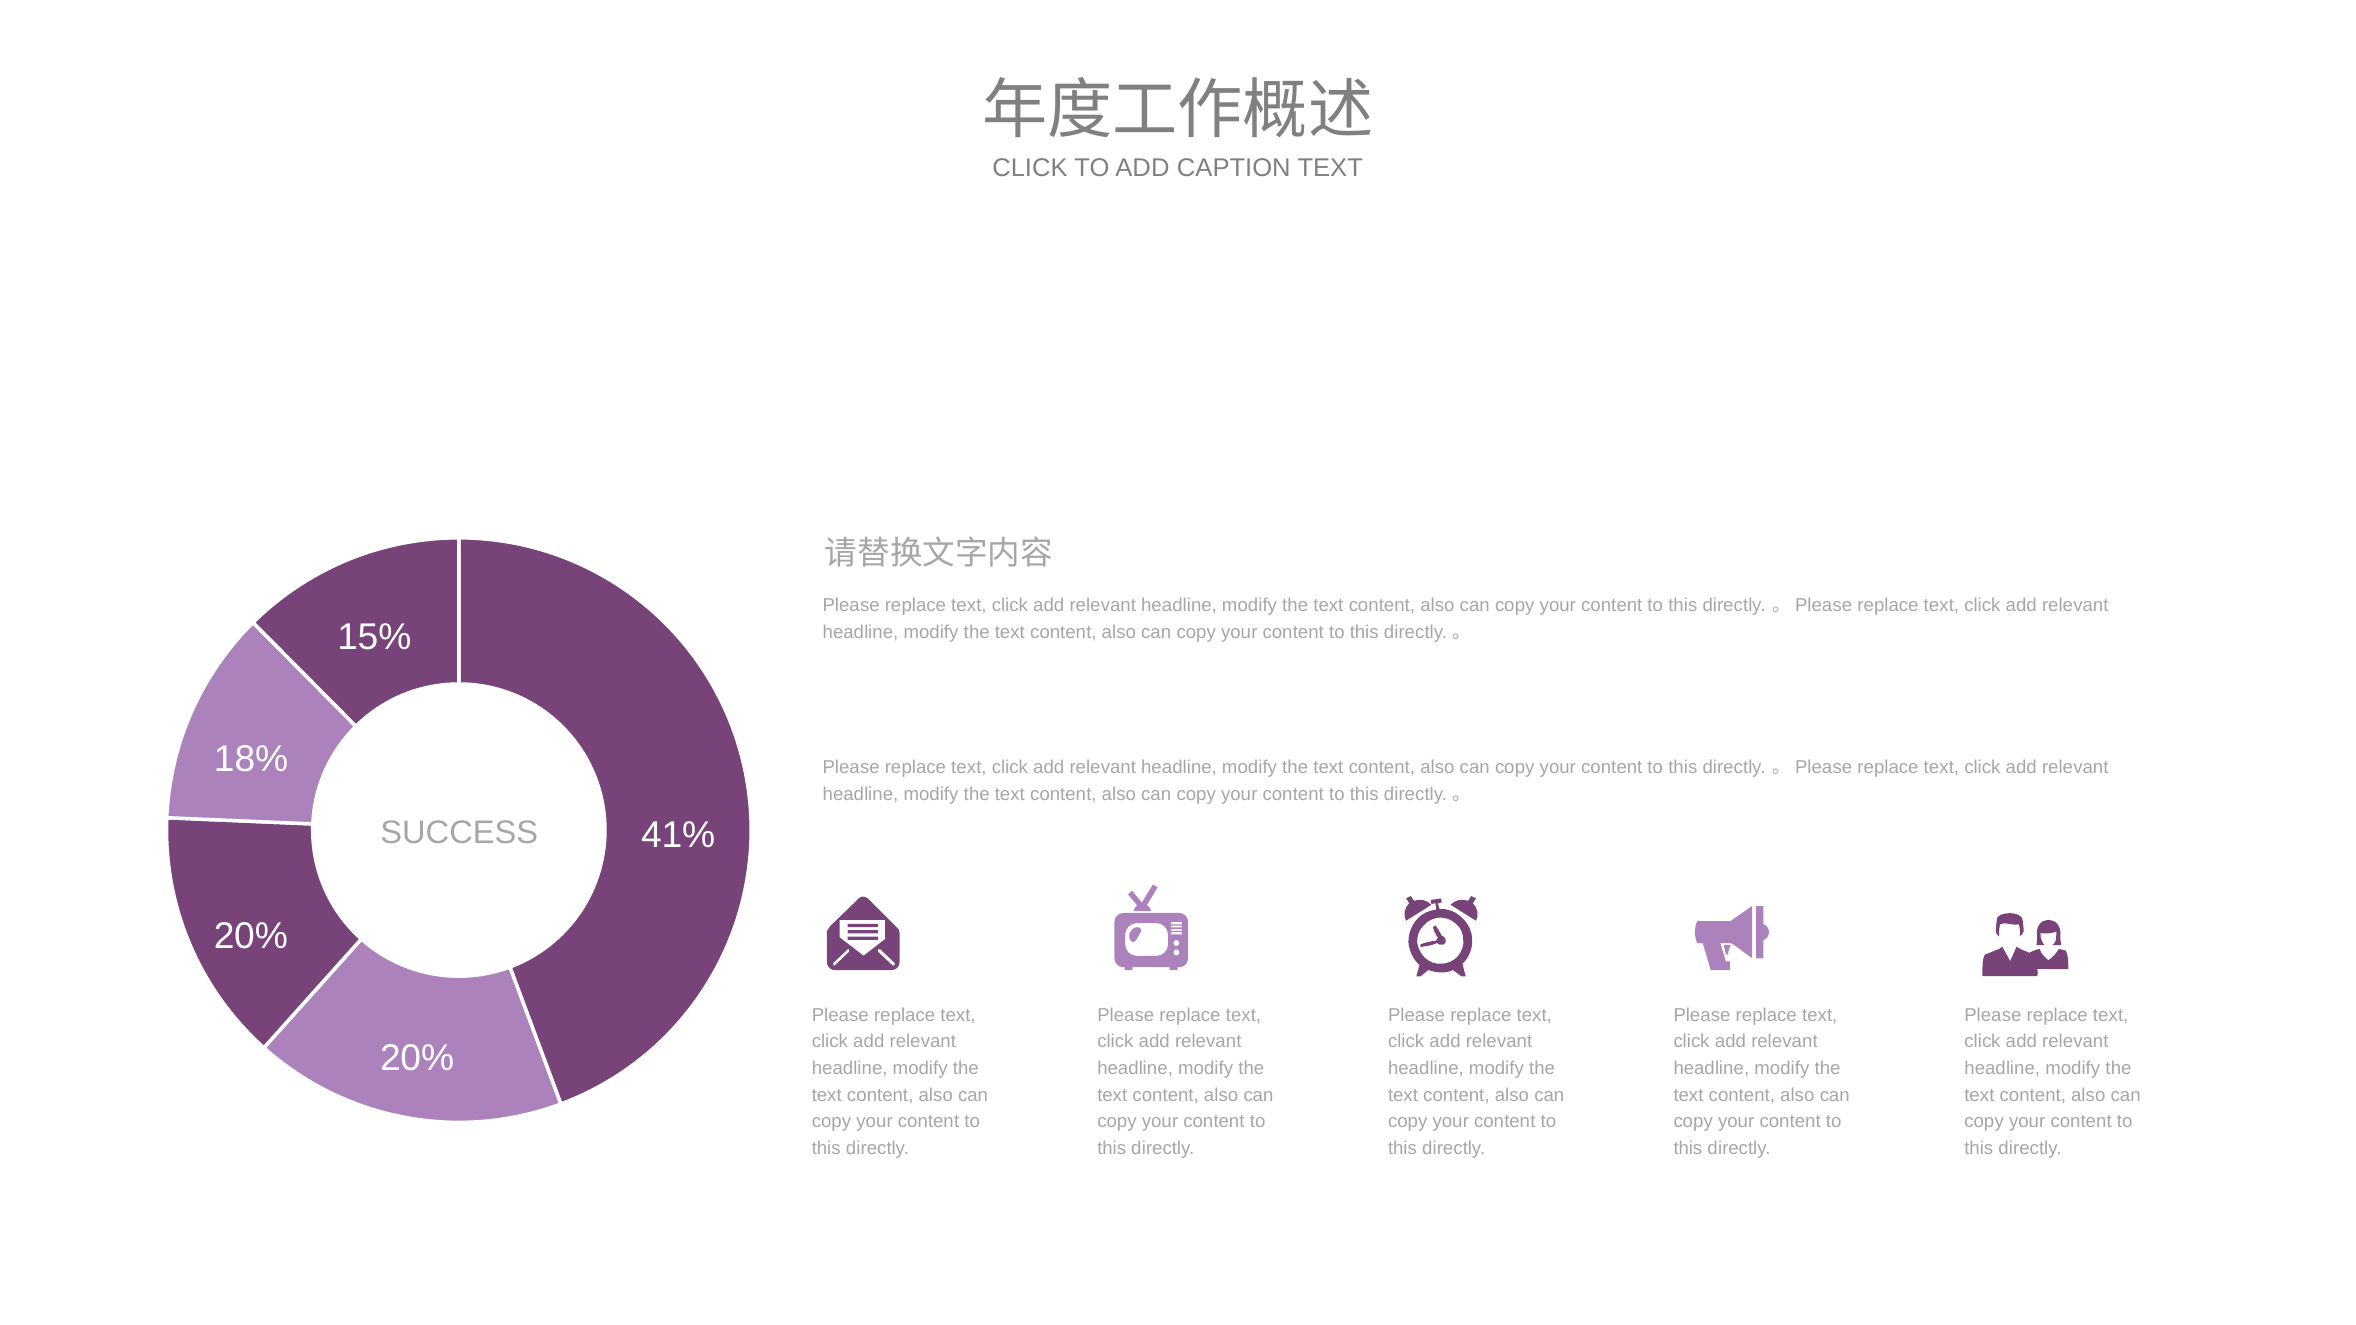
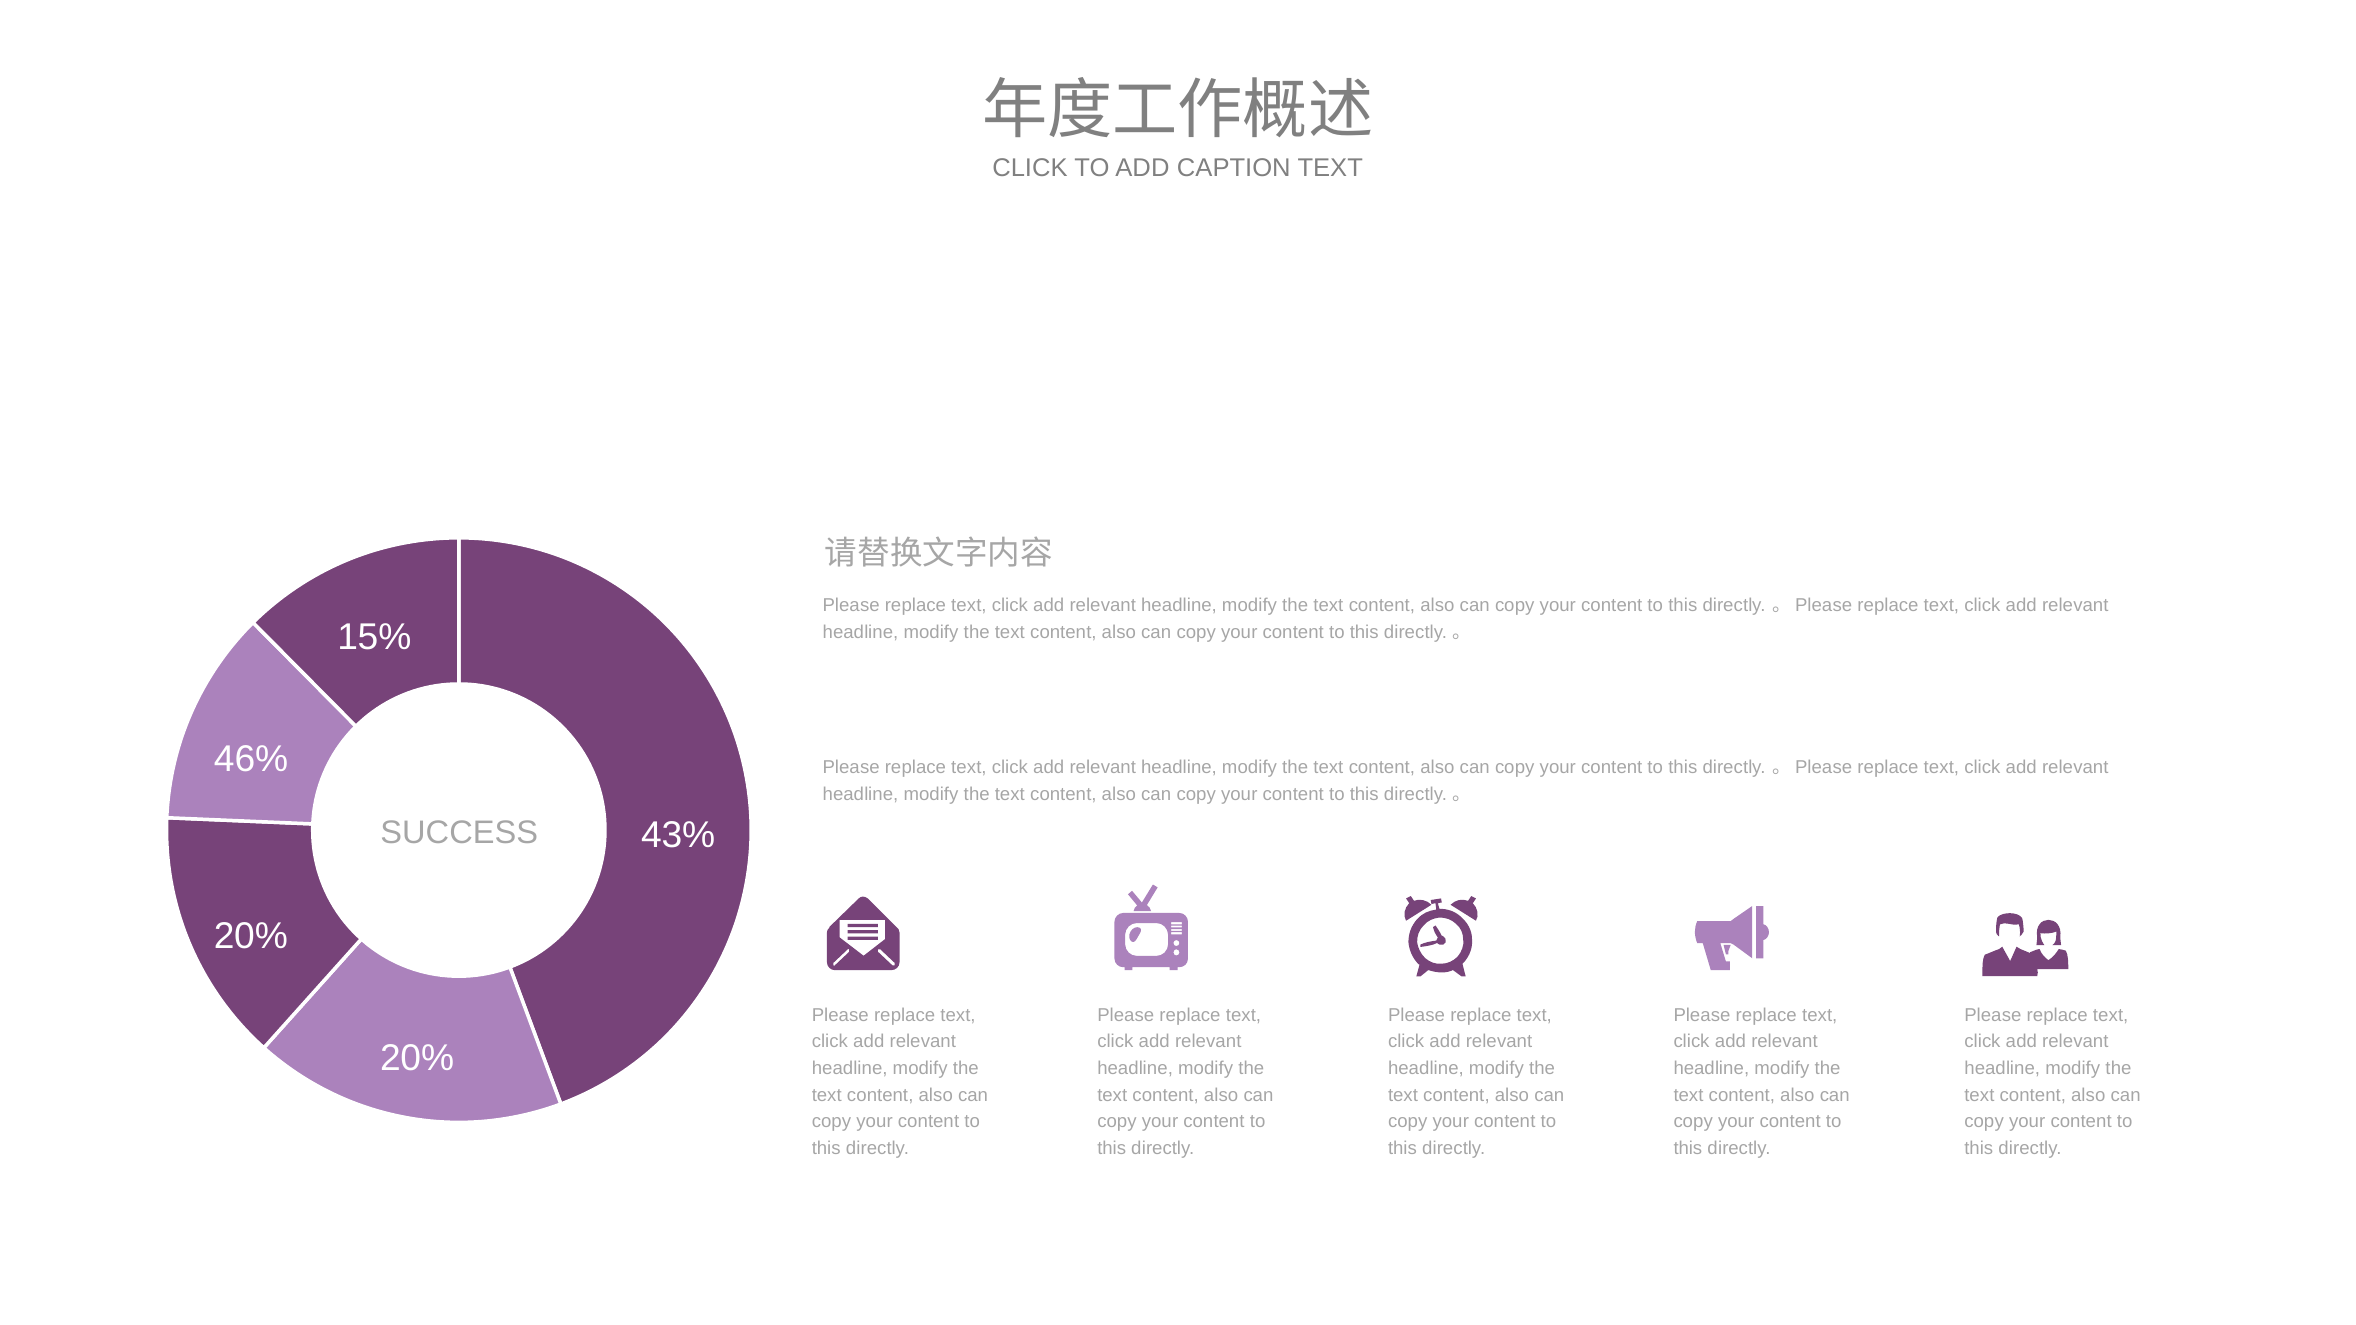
18%: 18% -> 46% (251, 759)
41%: 41% -> 43% (678, 836)
